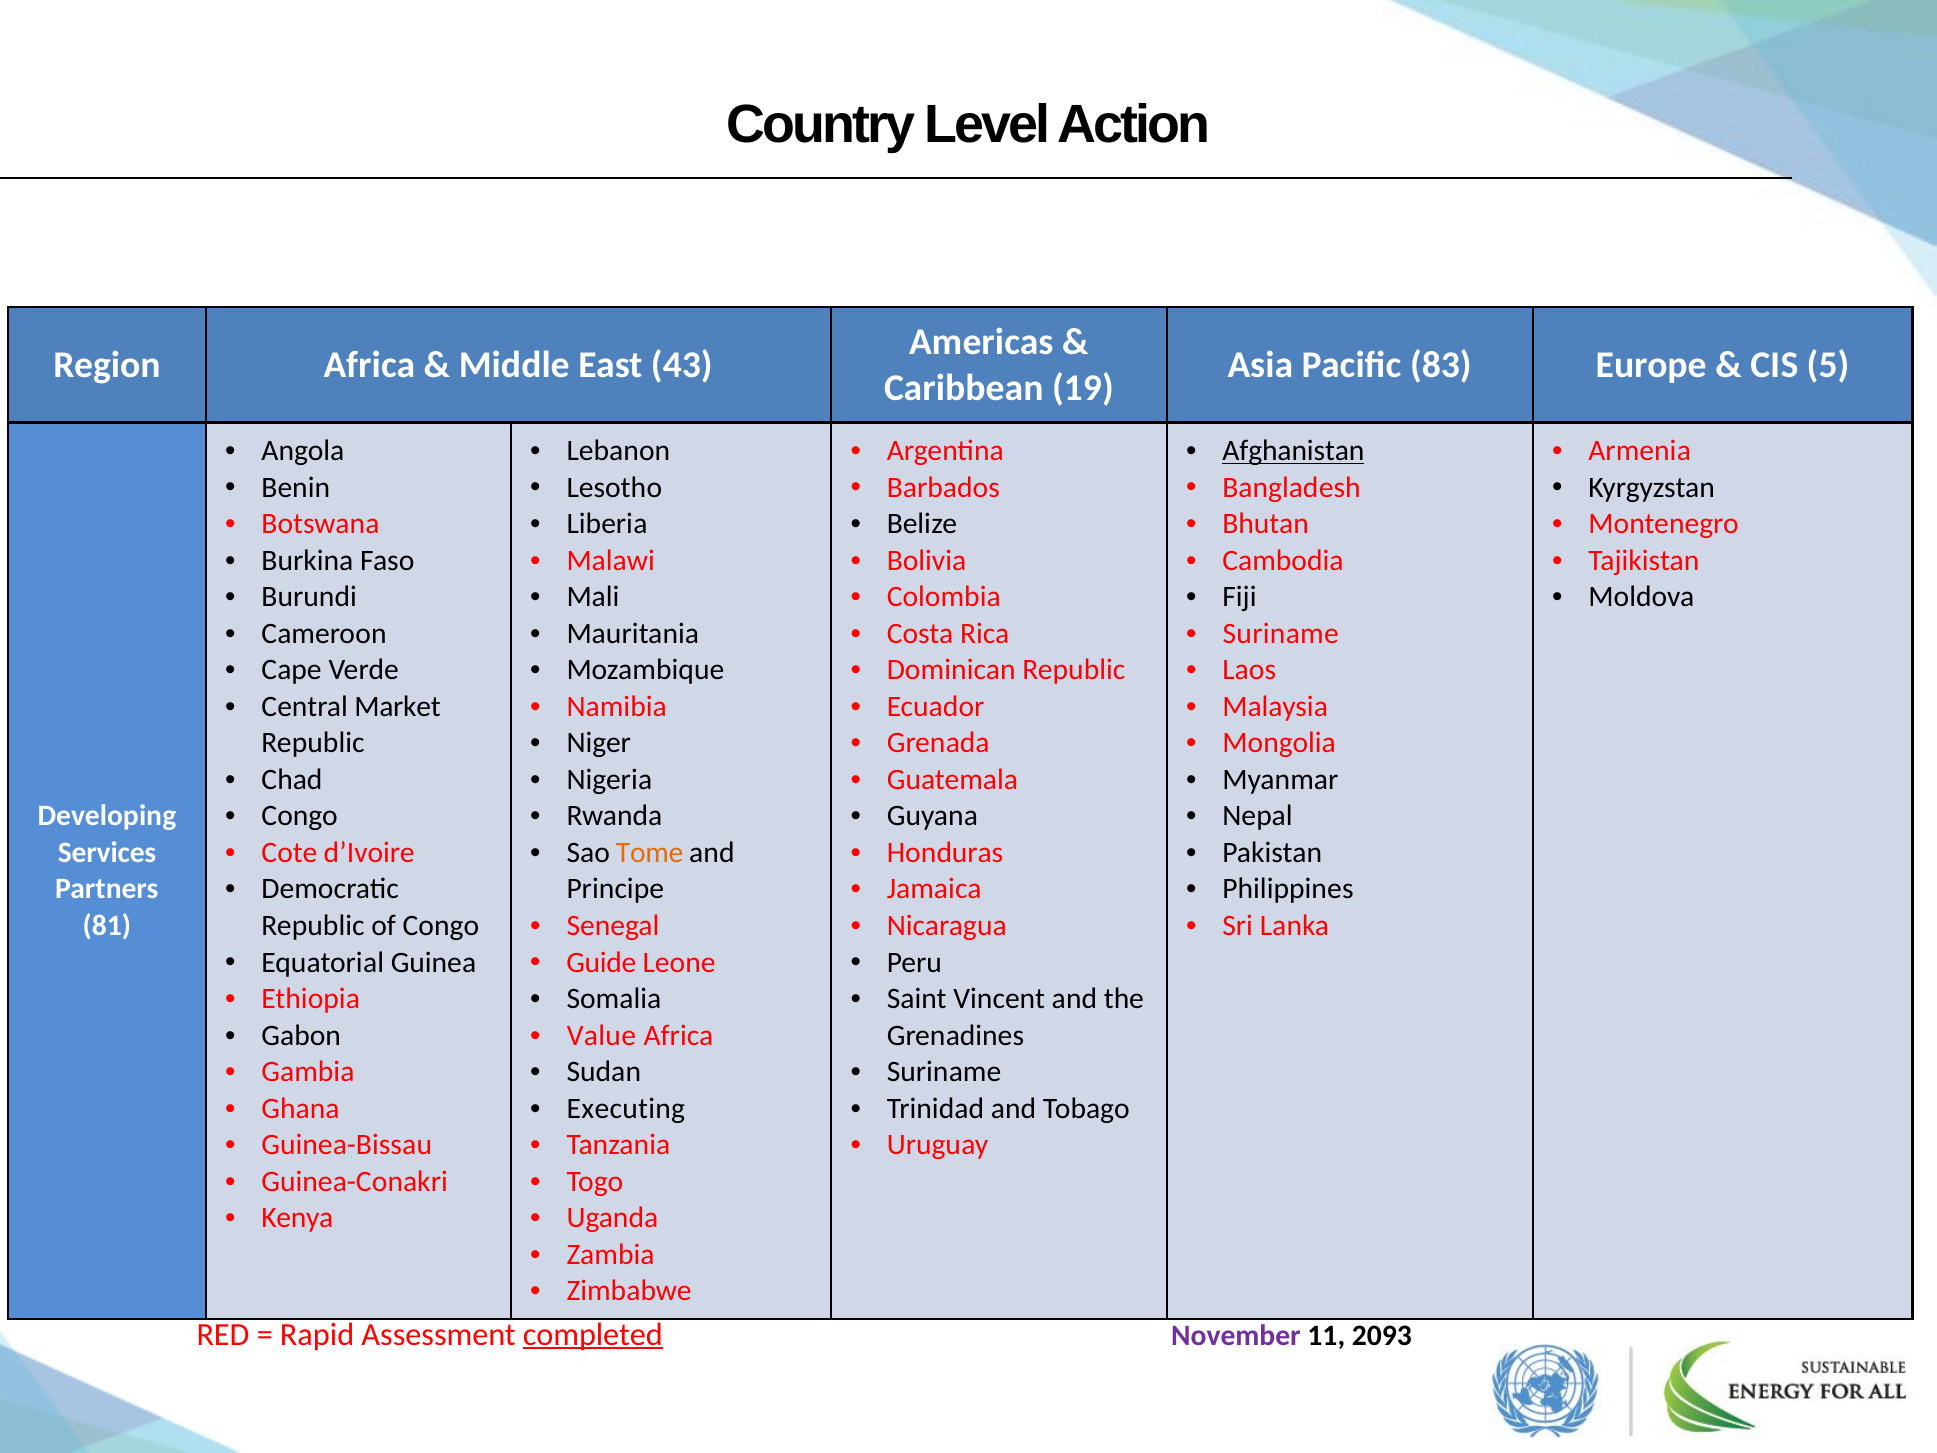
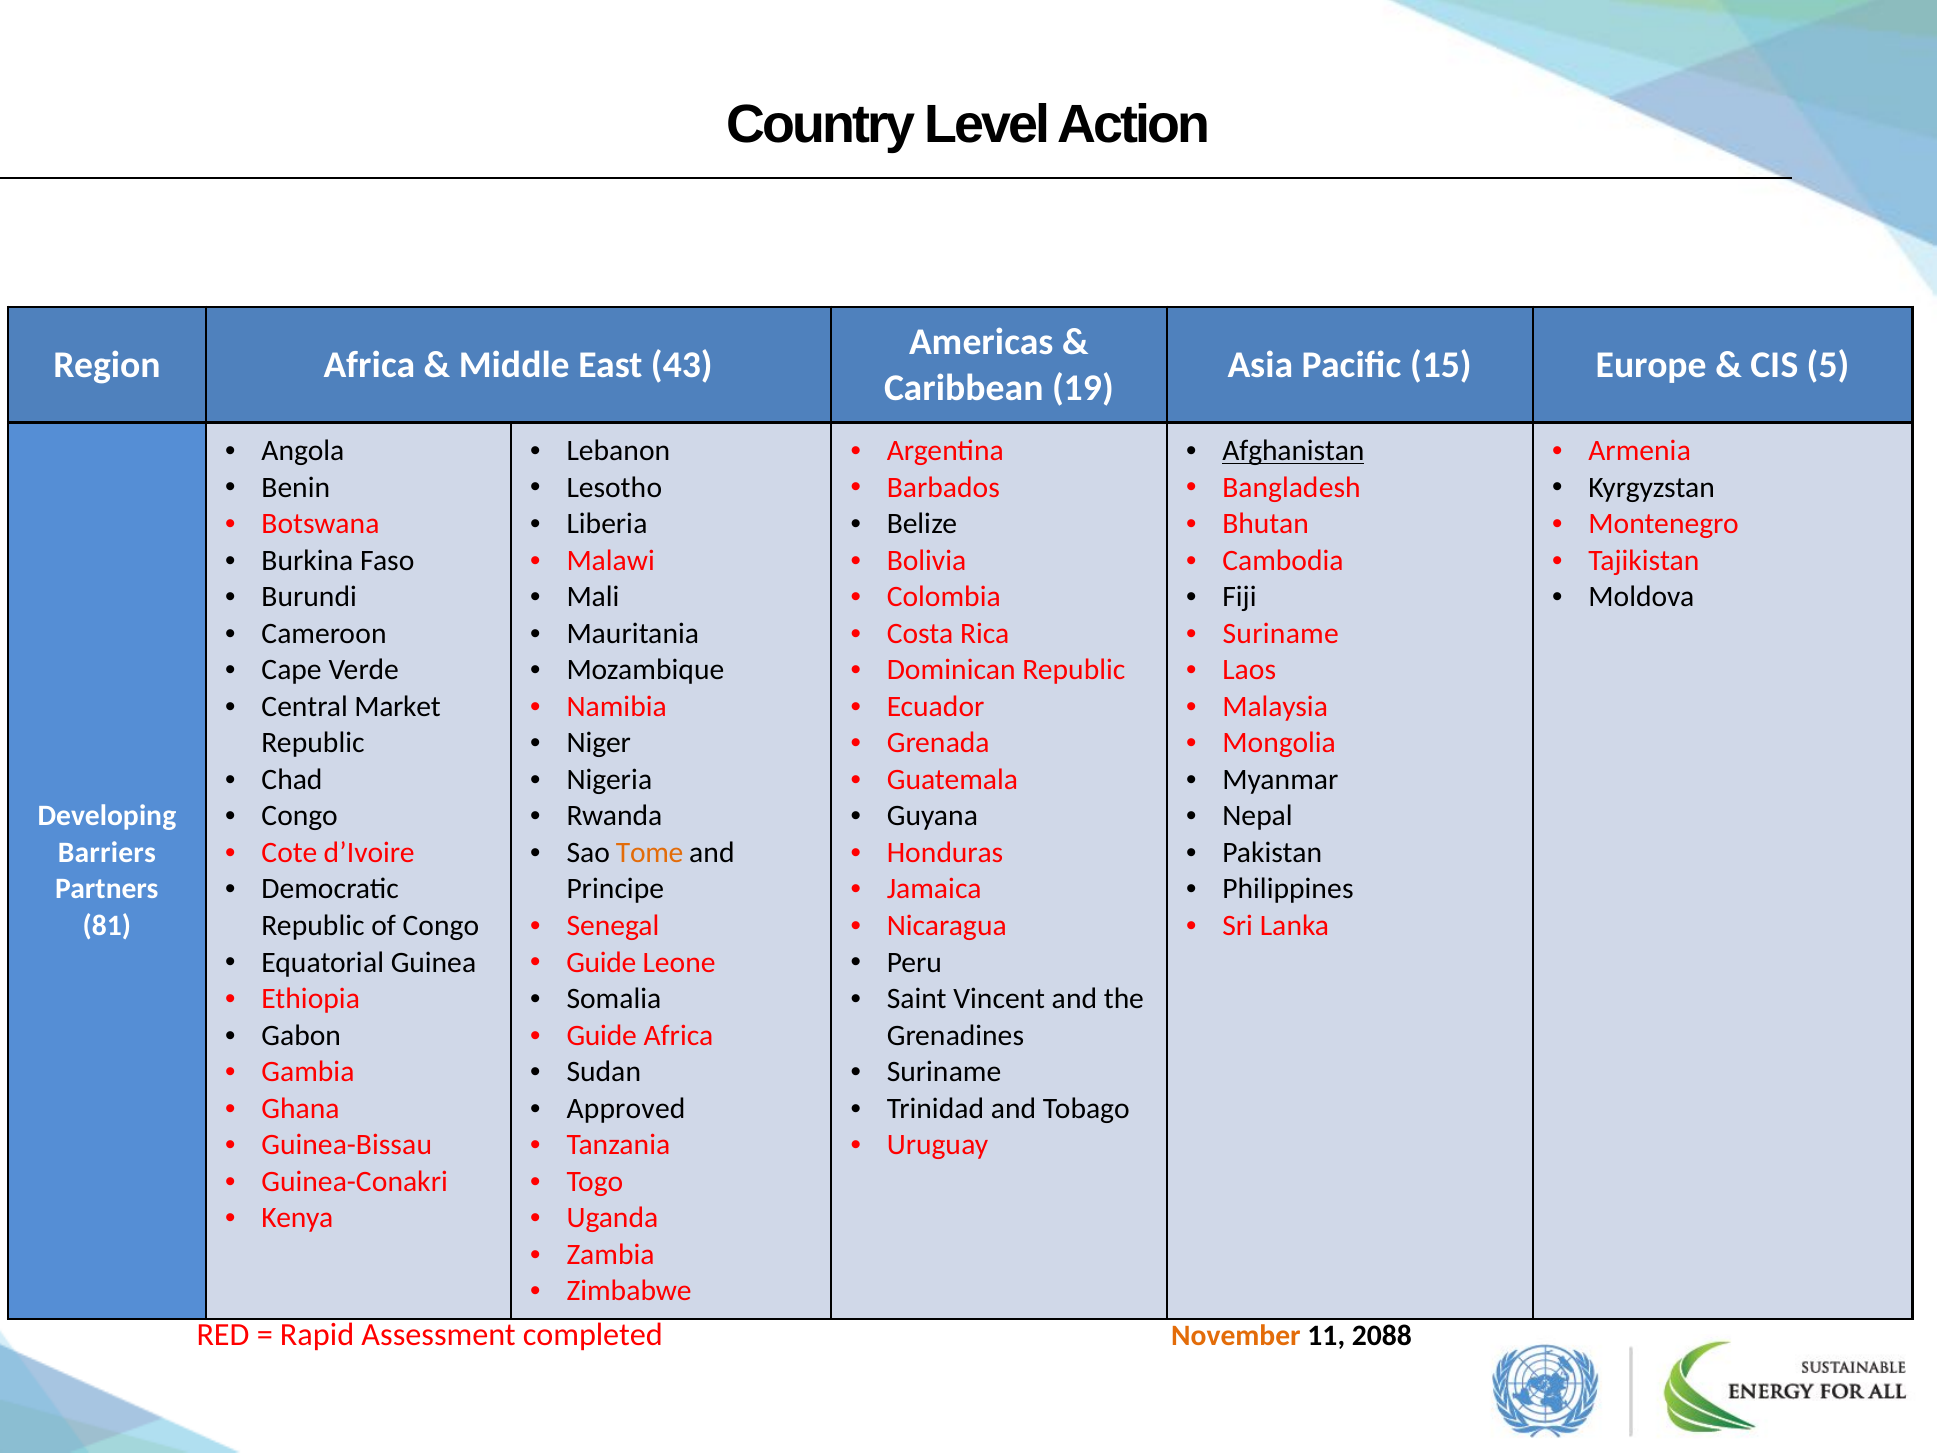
83: 83 -> 15 (1441, 365)
Services: Services -> Barriers (107, 853)
Value: Value -> Guide (602, 1035)
Executing: Executing -> Approved (626, 1108)
completed underline: present -> none (593, 1334)
November colour: purple -> orange (1236, 1335)
2093: 2093 -> 2088 (1382, 1335)
